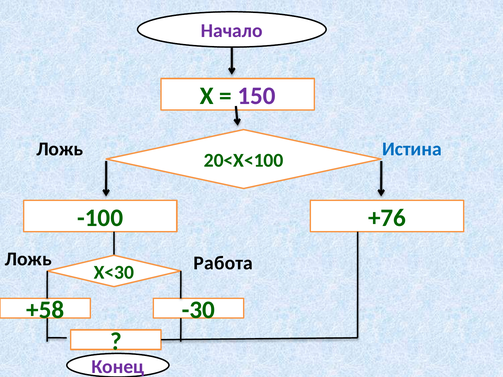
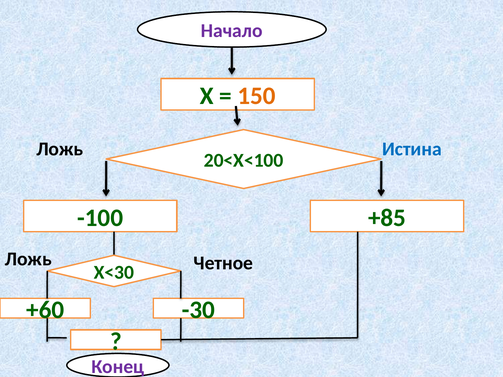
150 colour: purple -> orange (257, 96)
+76: +76 -> +85 (387, 218)
Работа: Работа -> Четное (223, 263)
+58: +58 -> +60 (45, 310)
